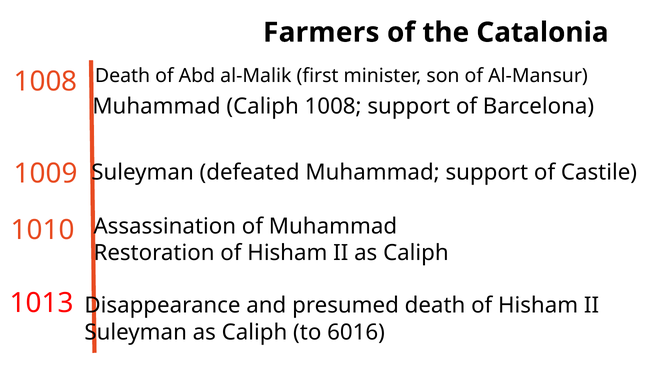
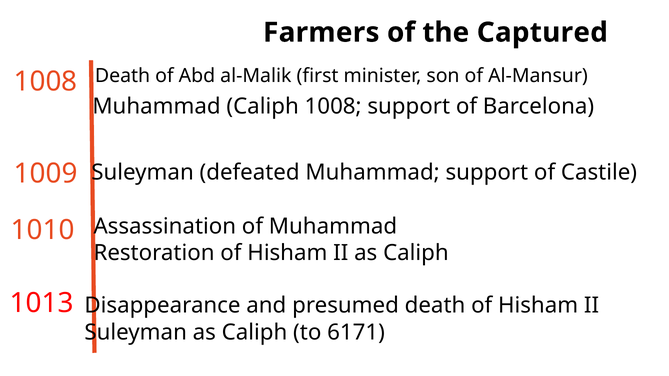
Catalonia: Catalonia -> Captured (542, 33)
6016: 6016 -> 6171 (356, 333)
